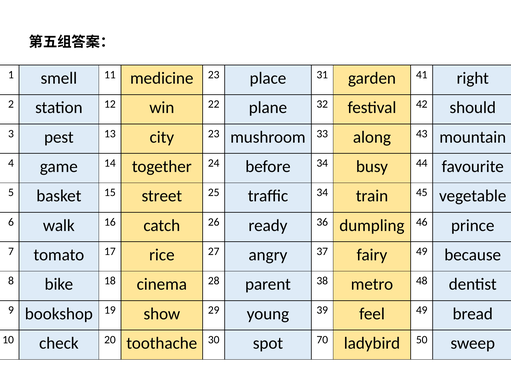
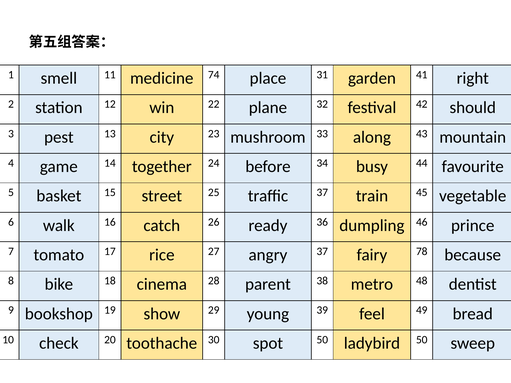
medicine 23: 23 -> 74 (214, 75)
traffic 34: 34 -> 37 (322, 193)
fairy 49: 49 -> 78 (422, 252)
spot 70: 70 -> 50 (322, 340)
